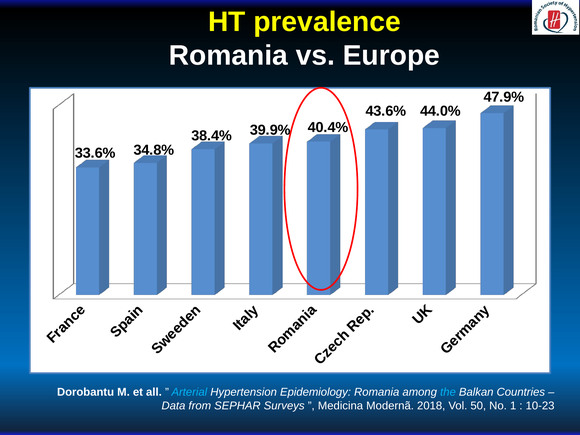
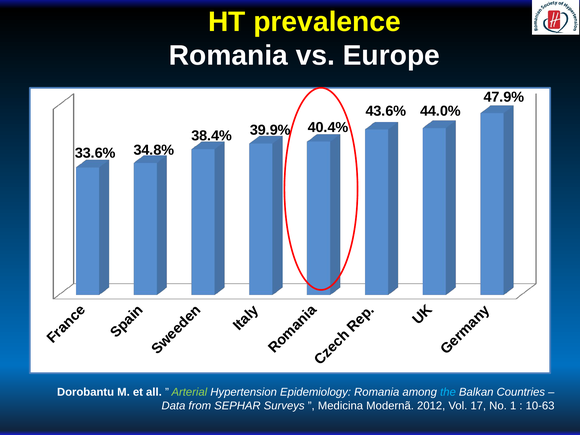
Arterial colour: light blue -> light green (189, 392)
2018: 2018 -> 2012 (431, 406)
50: 50 -> 17 (478, 406)
10-23: 10-23 -> 10-63 (540, 406)
